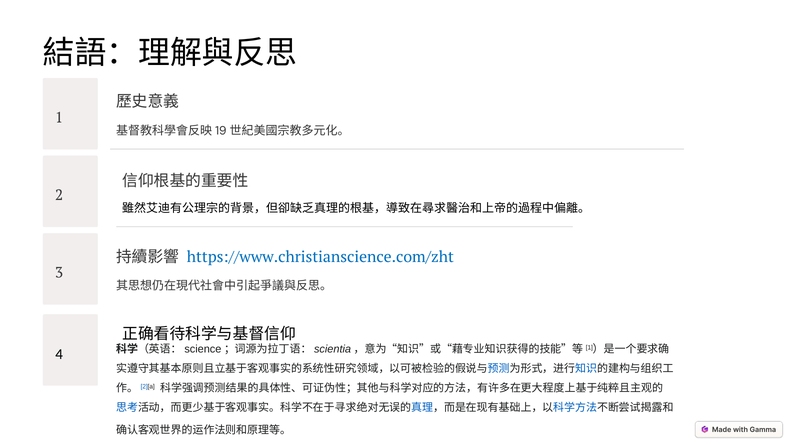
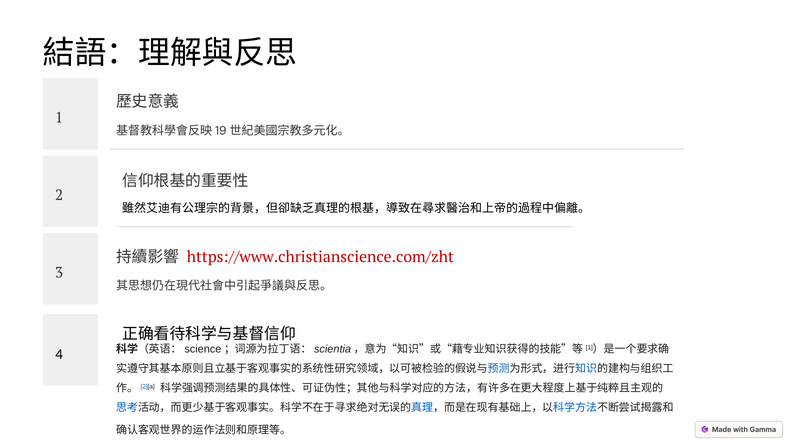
https://www.christianscience.com/zht colour: blue -> red (320, 257)
